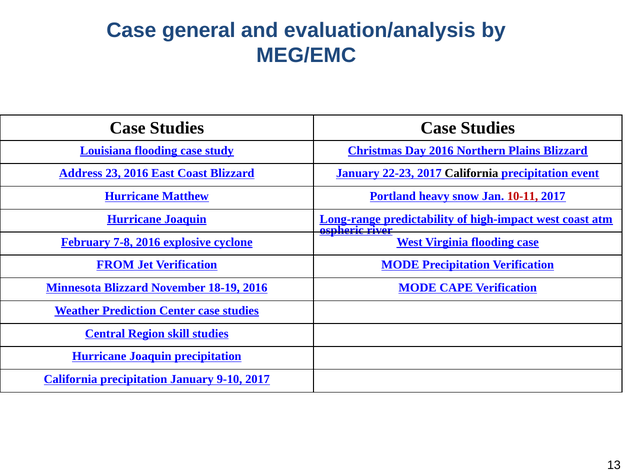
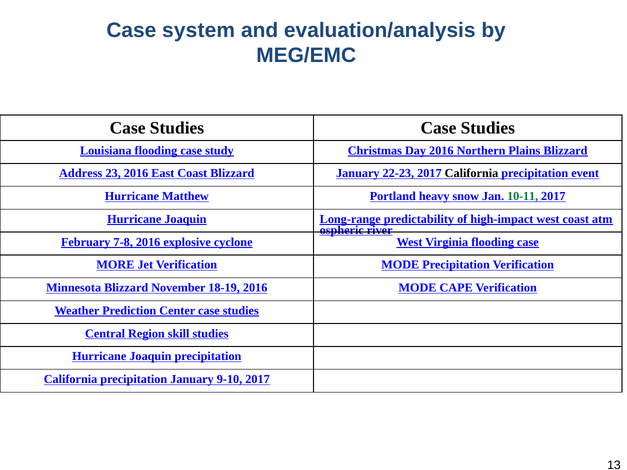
general: general -> system (199, 31)
10-11 colour: red -> green (523, 196)
FROM: FROM -> MORE (115, 265)
